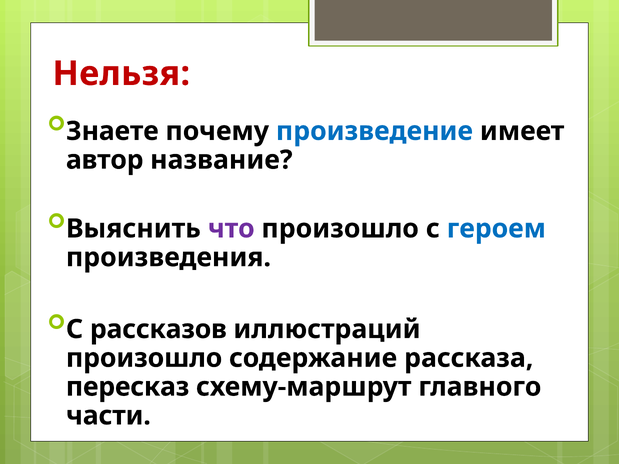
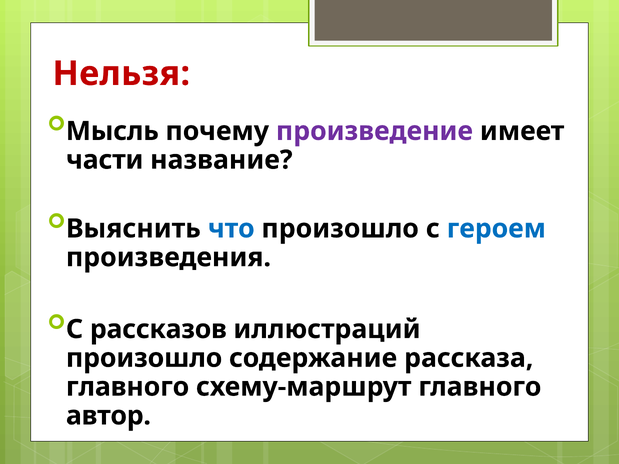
Знаете: Знаете -> Мысль (112, 131)
произведение colour: blue -> purple (374, 131)
автор: автор -> части (105, 160)
что colour: purple -> blue (231, 229)
пересказ: пересказ -> главного (128, 387)
части: части -> автор (108, 416)
